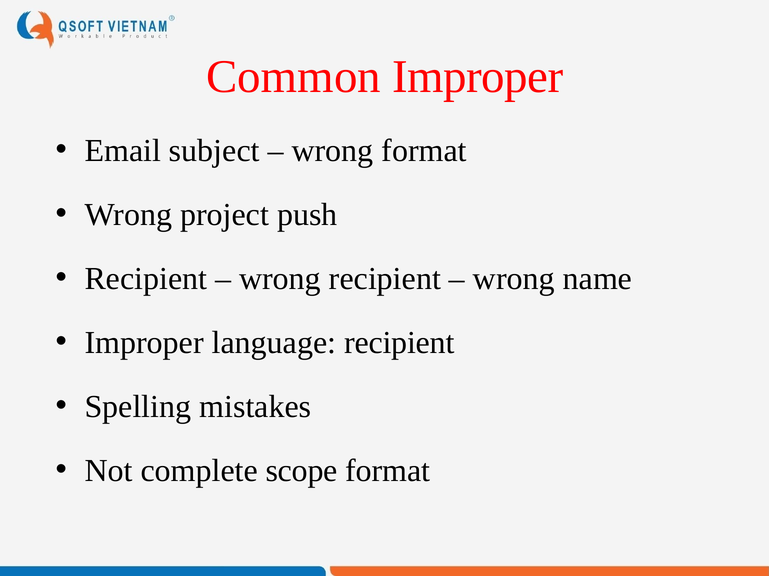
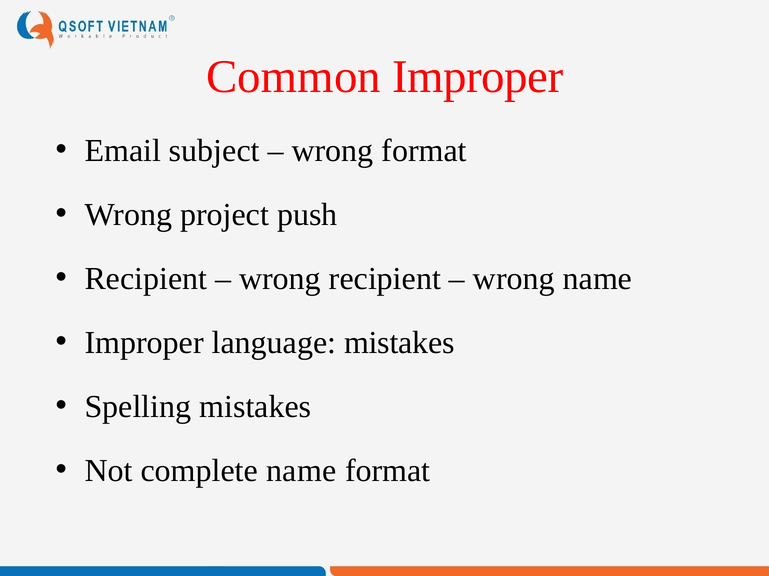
language recipient: recipient -> mistakes (399, 343)
complete scope: scope -> name (301, 471)
